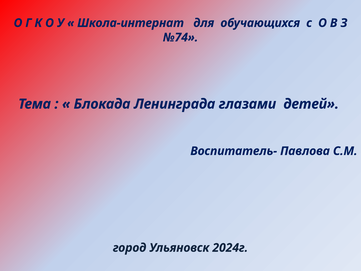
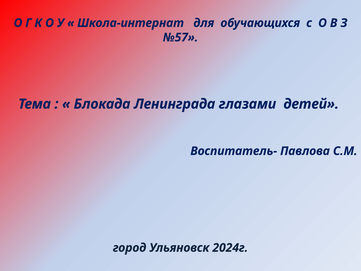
№74: №74 -> №57 (181, 37)
